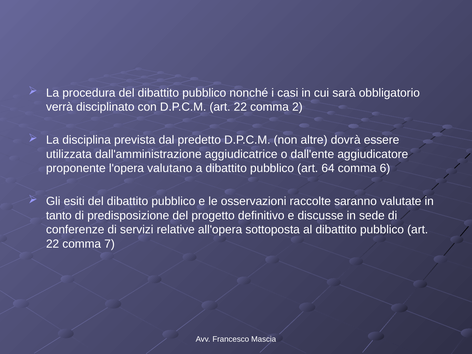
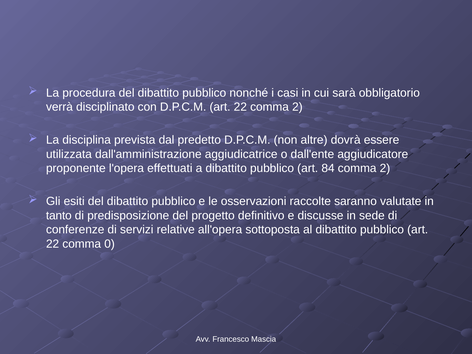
valutano: valutano -> effettuati (170, 168)
64: 64 -> 84 (328, 168)
6: 6 -> 2 (385, 168)
7: 7 -> 0 (110, 244)
